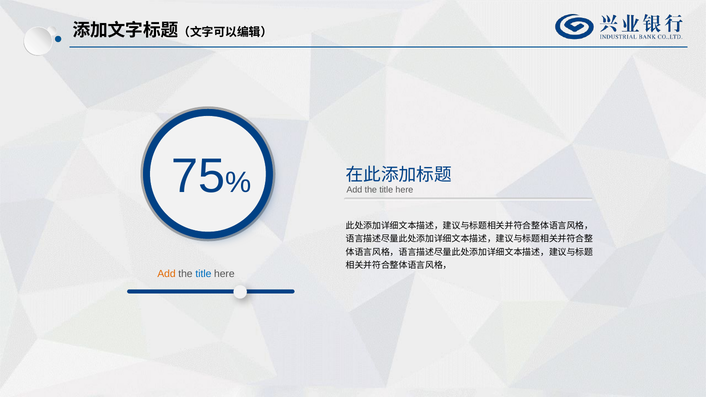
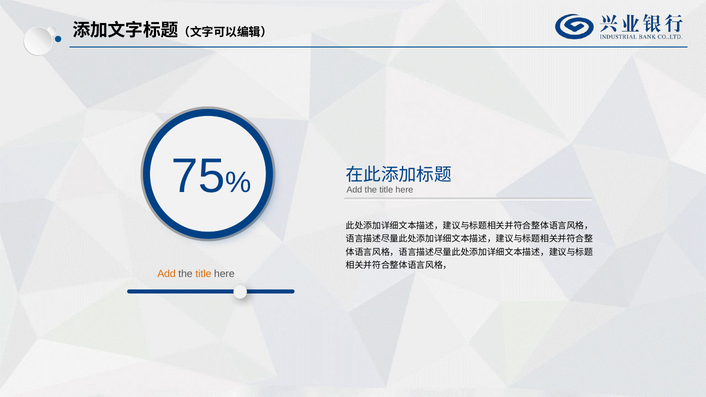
title colour: blue -> orange (203, 274)
